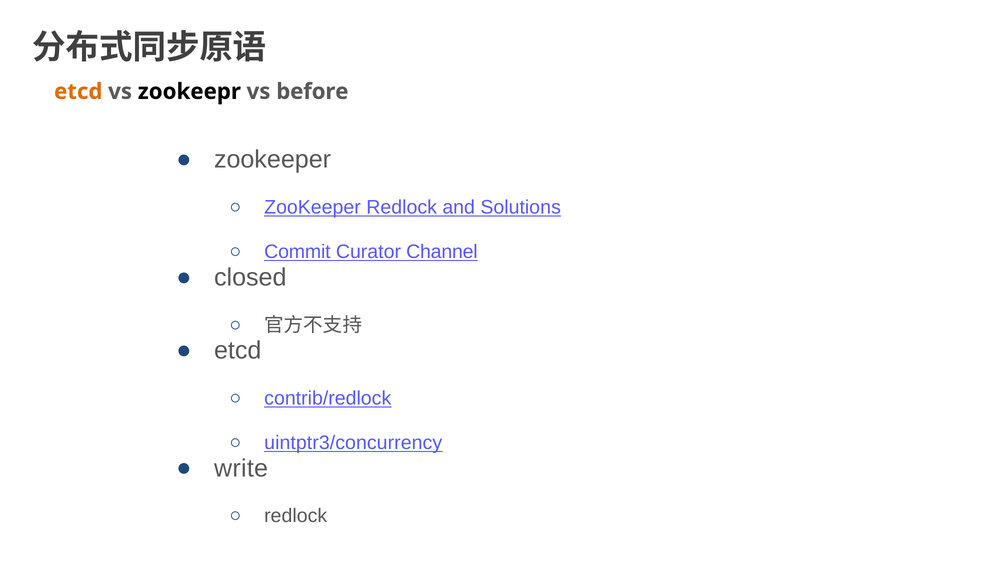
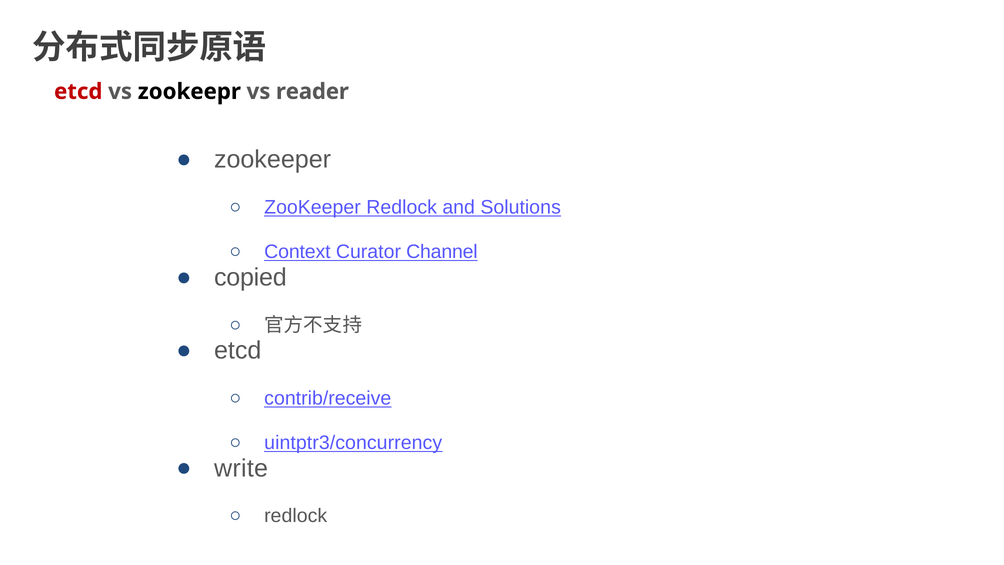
etcd colour: orange -> red (78, 92)
before: before -> reader (312, 92)
Commit: Commit -> Context (297, 252)
closed: closed -> copied (250, 277)
contrib/redlock: contrib/redlock -> contrib/receive (328, 398)
